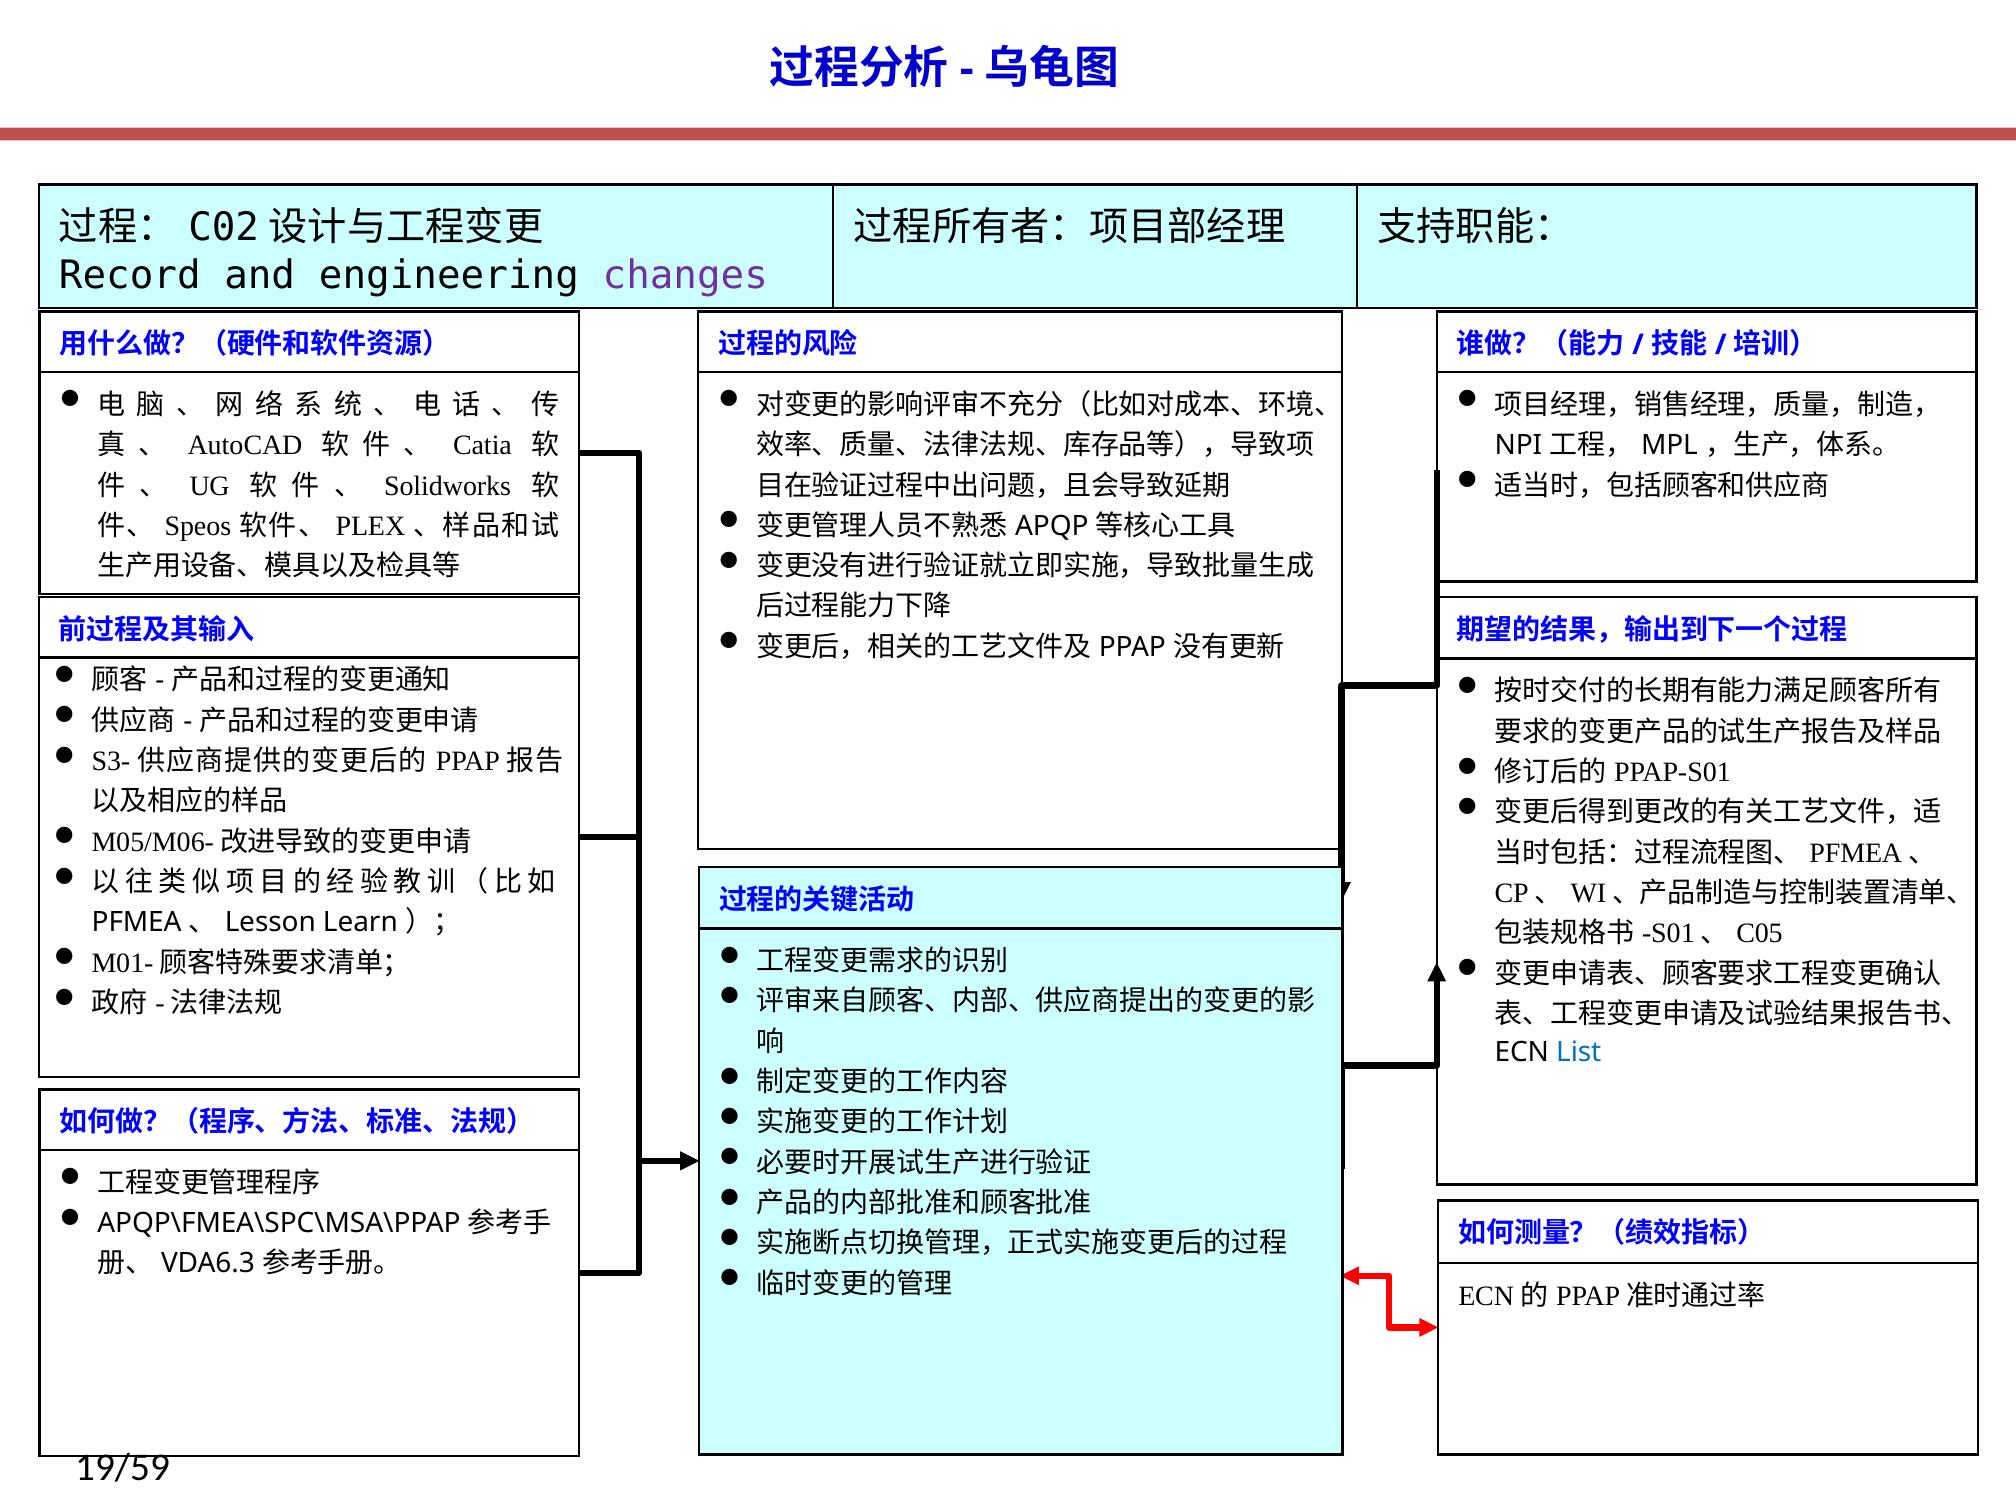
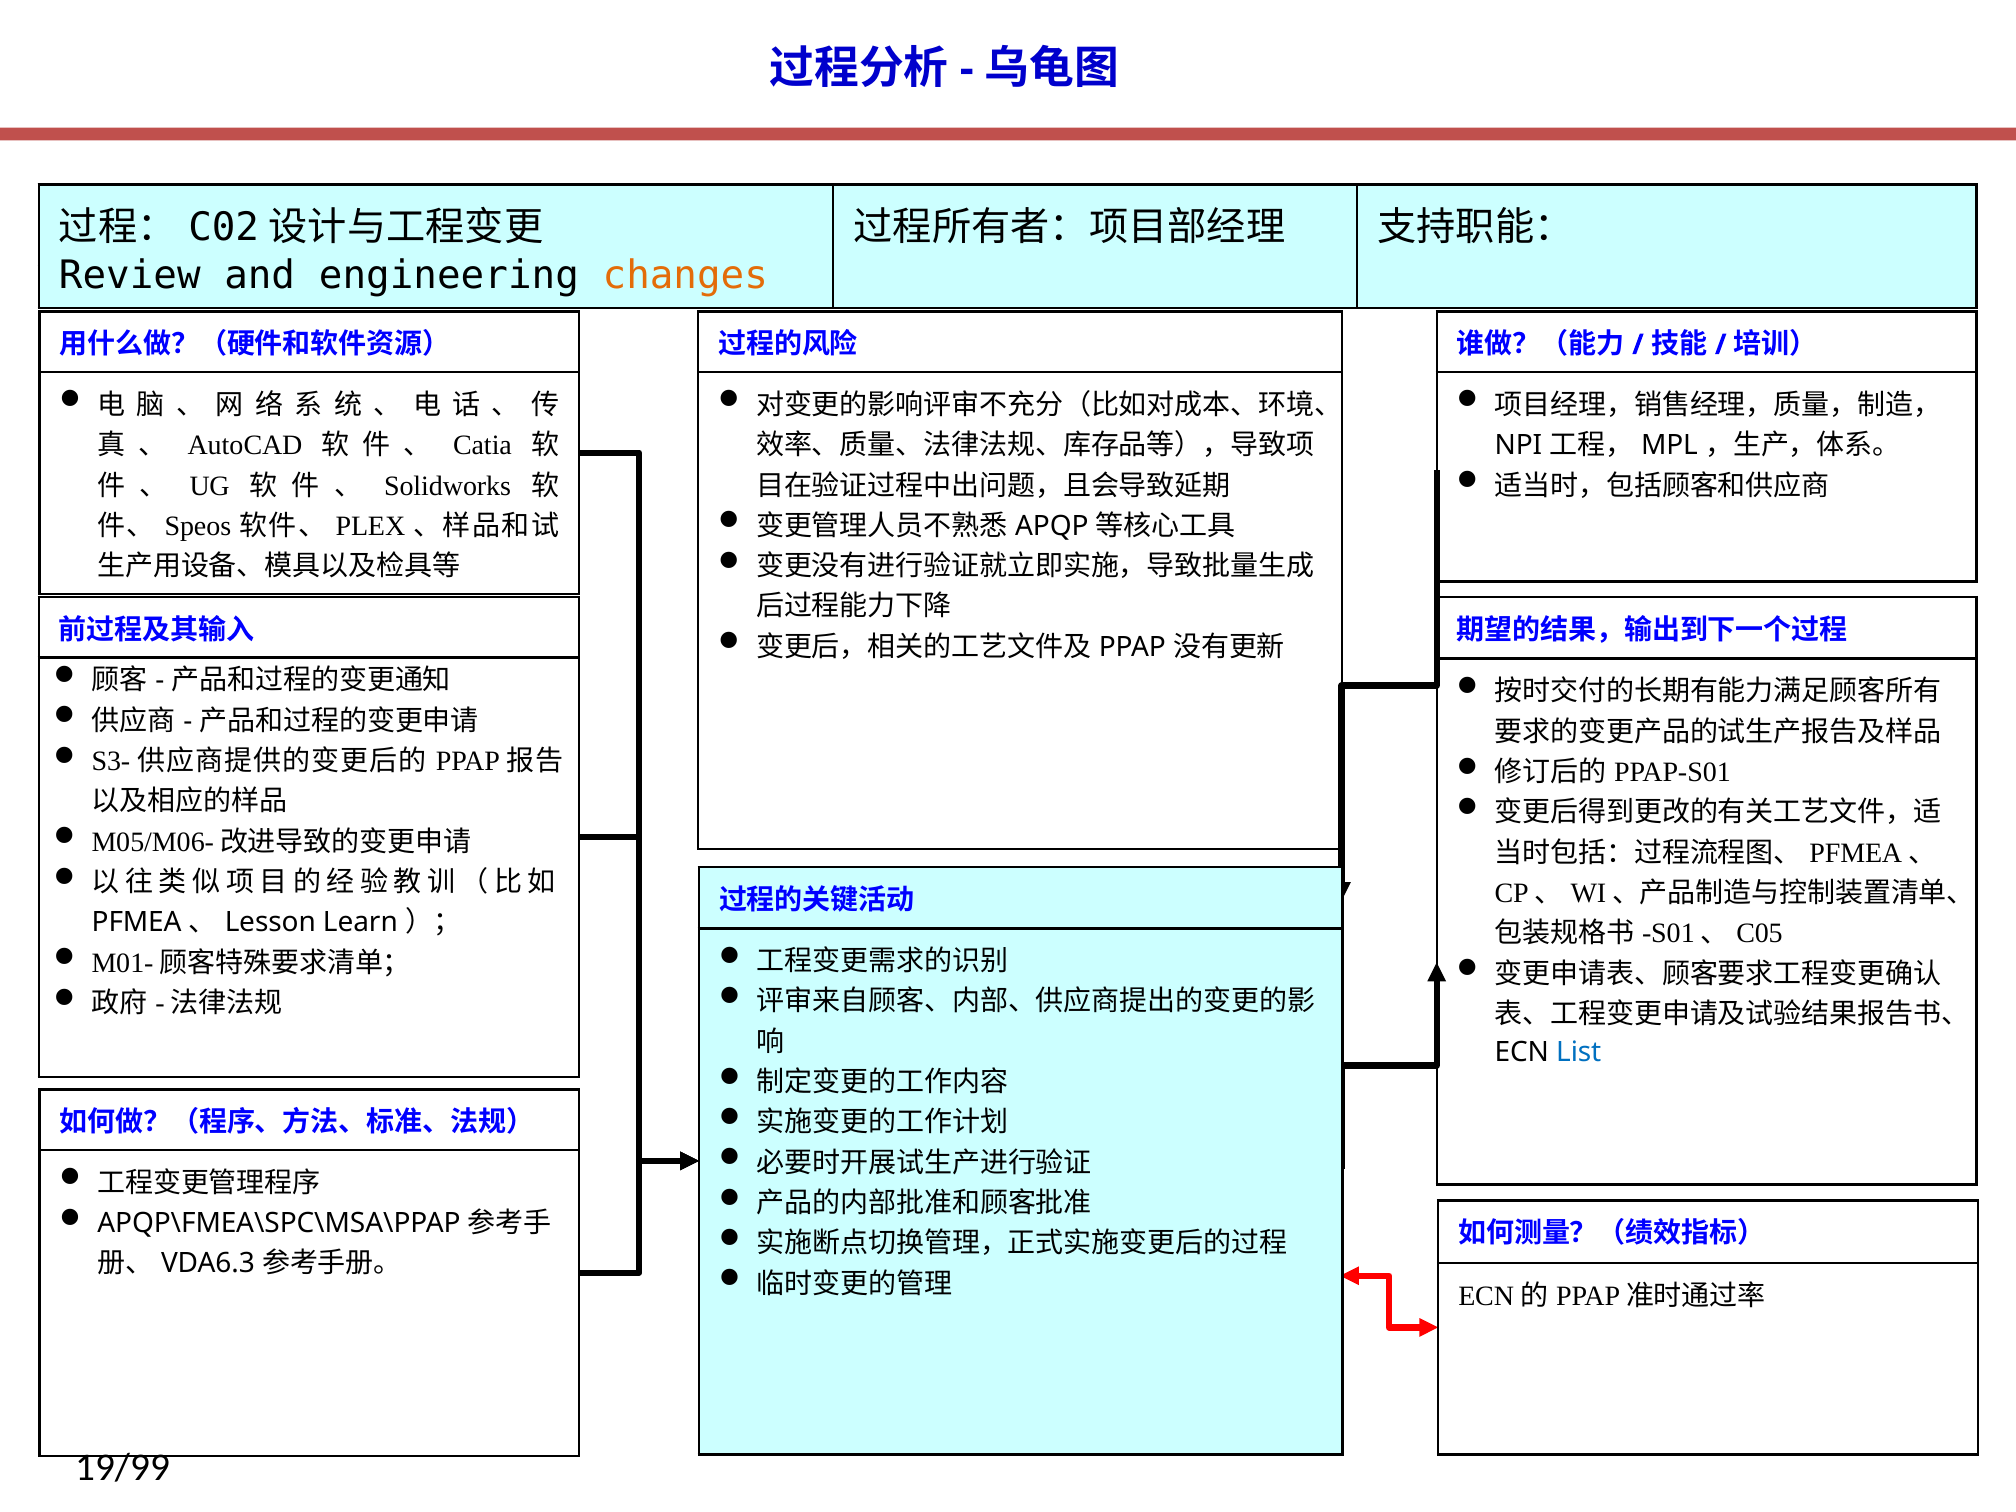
Record: Record -> Review (130, 275)
changes colour: purple -> orange (685, 275)
19/59: 19/59 -> 19/99 (123, 1468)
